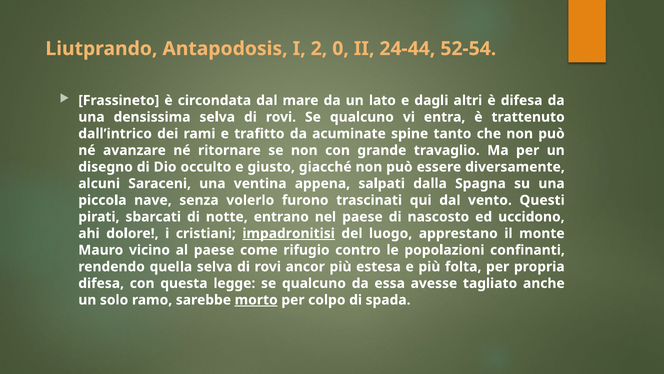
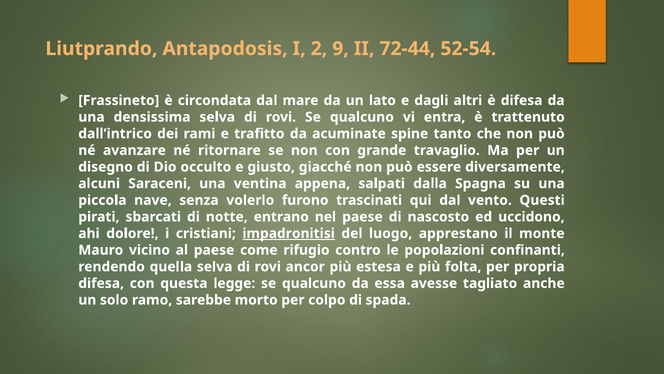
0: 0 -> 9 (341, 49)
24-44: 24-44 -> 72-44 (407, 49)
morto underline: present -> none (256, 300)
